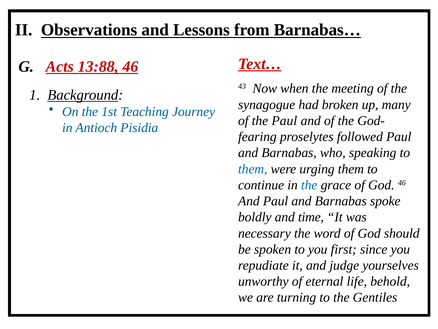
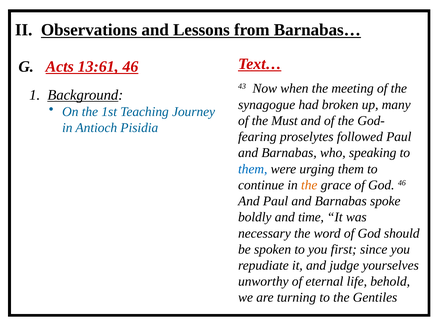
13:88: 13:88 -> 13:61 (98, 66)
the Paul: Paul -> Must (284, 121)
the colour: blue -> orange (309, 185)
